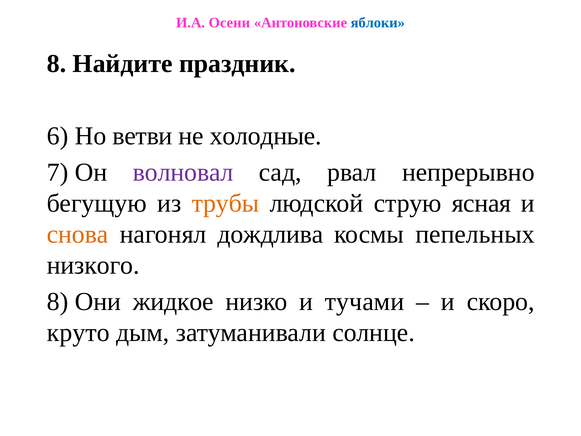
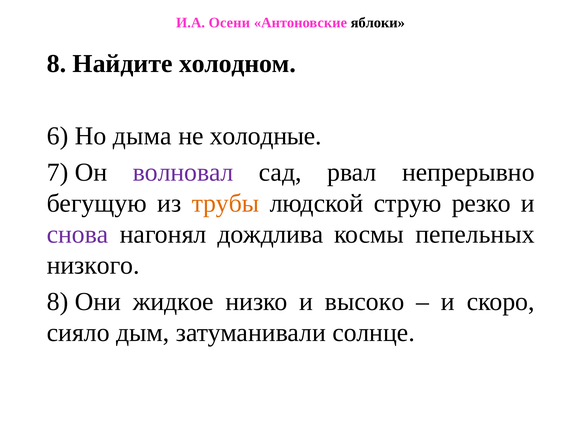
яблоки colour: blue -> black (378, 23)
праздник: праздник -> холодном (237, 64)
ветви: ветви -> дыма (142, 136)
ясная: ясная -> резко (481, 203)
снова colour: orange -> purple (78, 234)
тучами: тучами -> высоко (365, 301)
круто: круто -> сияло (78, 332)
